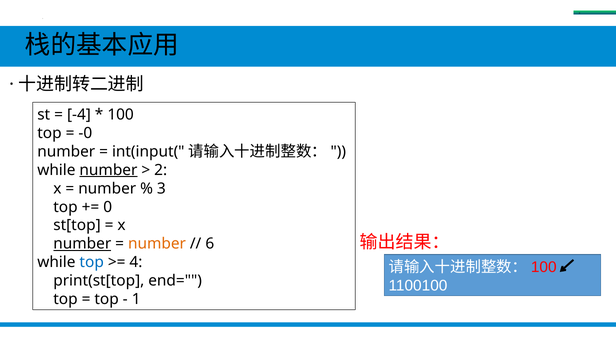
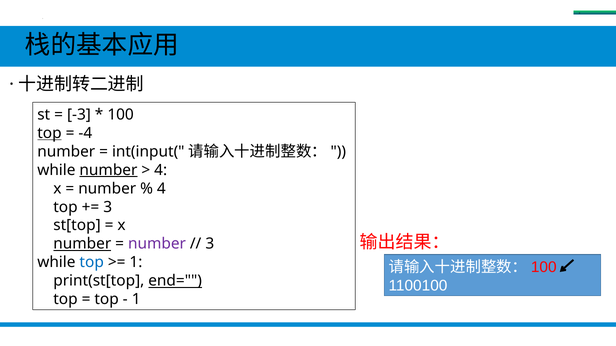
-4: -4 -> -3 (79, 115)
top underline: none -> present (49, 133)
-0: -0 -> -4 (85, 133)
2: 2 -> 4 (161, 170)
3: 3 -> 4 (161, 189)
0: 0 -> 3 (108, 207)
number colour: orange -> purple (157, 244)
6: 6 -> 3 (210, 244)
4: 4 -> 1 (136, 263)
end= underline: none -> present (175, 281)
